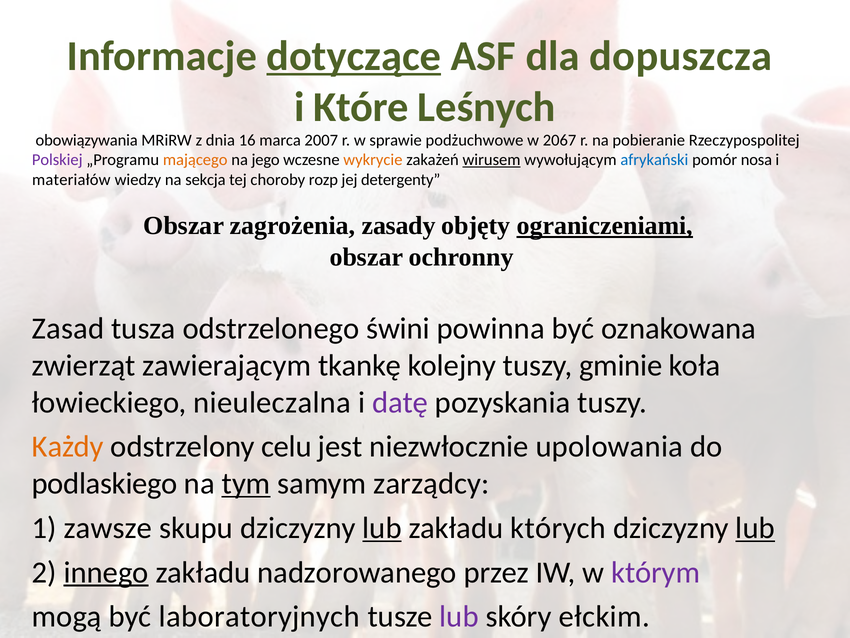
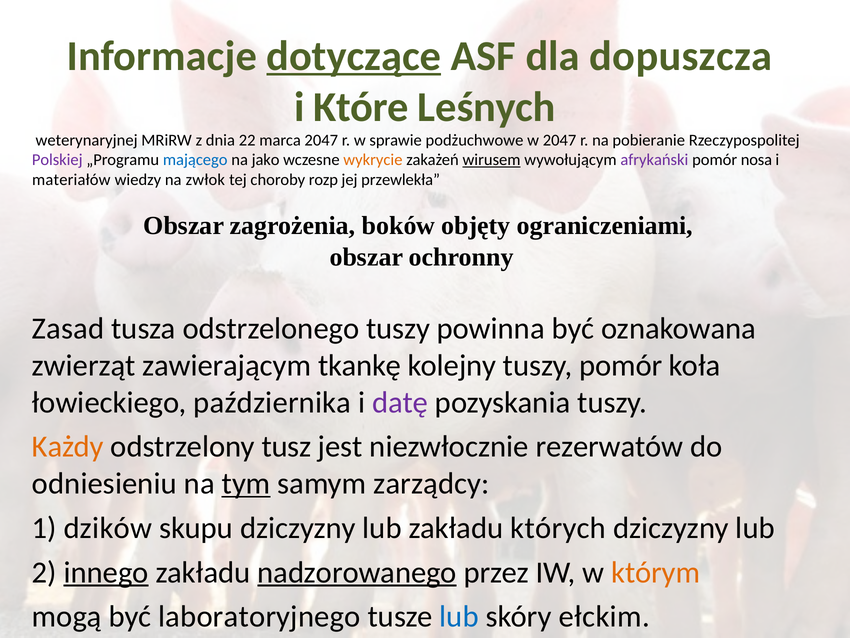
obowiązywania: obowiązywania -> weterynaryjnej (87, 140)
16: 16 -> 22 (247, 140)
marca 2007: 2007 -> 2047 (321, 140)
w 2067: 2067 -> 2047 (560, 140)
mającego colour: orange -> blue (195, 160)
jego: jego -> jako (266, 160)
afrykański colour: blue -> purple (654, 160)
sekcja: sekcja -> zwłok (205, 180)
detergenty: detergenty -> przewlekła (401, 180)
zasady: zasady -> boków (399, 226)
ograniczeniami underline: present -> none (605, 226)
odstrzelonego świni: świni -> tuszy (398, 328)
tuszy gminie: gminie -> pomór (621, 365)
nieuleczalna: nieuleczalna -> października (272, 402)
celu: celu -> tusz (287, 446)
upolowania: upolowania -> rezerwatów (609, 446)
podlaskiego: podlaskiego -> odniesieniu (104, 483)
zawsze: zawsze -> dzików (108, 528)
lub underline: present -> none (382, 528)
lub underline: present -> none (755, 528)
nadzorowanego underline: none -> present (357, 572)
którym colour: purple -> orange (656, 572)
laboratoryjnych: laboratoryjnych -> laboratoryjnego (259, 616)
lub colour: purple -> blue (459, 616)
